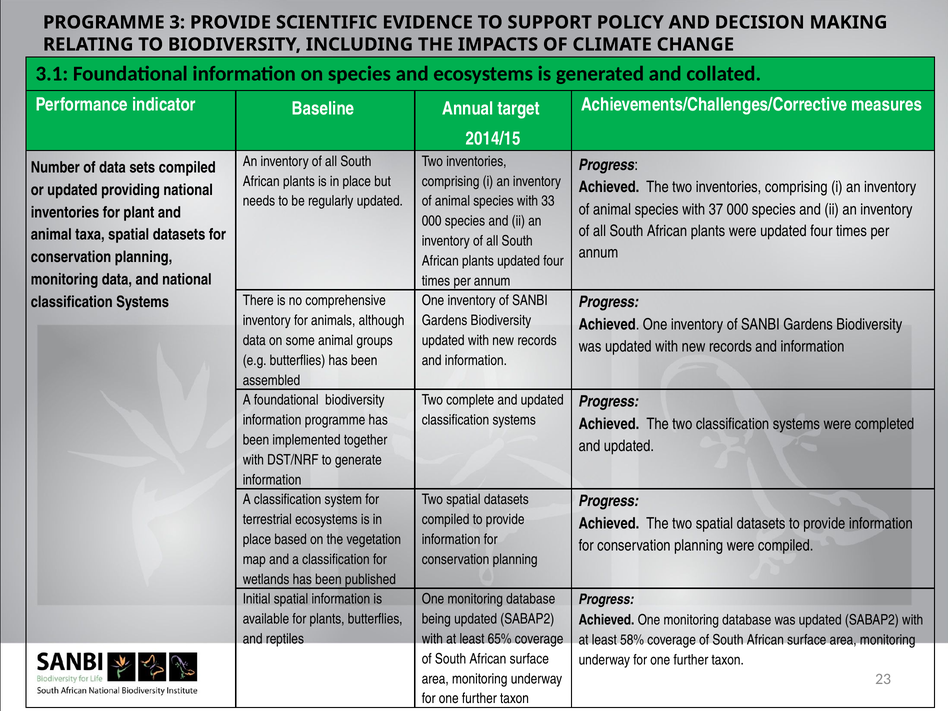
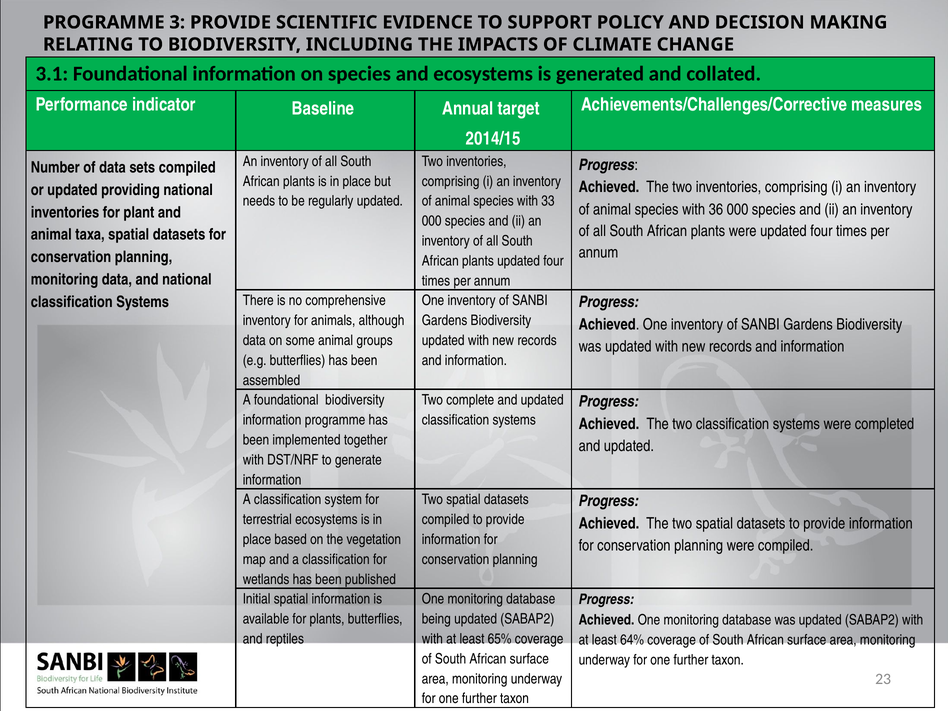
37: 37 -> 36 (716, 209)
58%: 58% -> 64% (632, 640)
